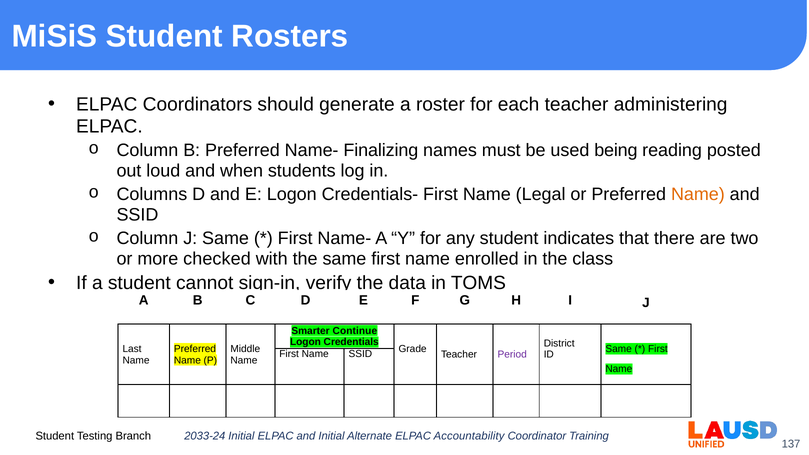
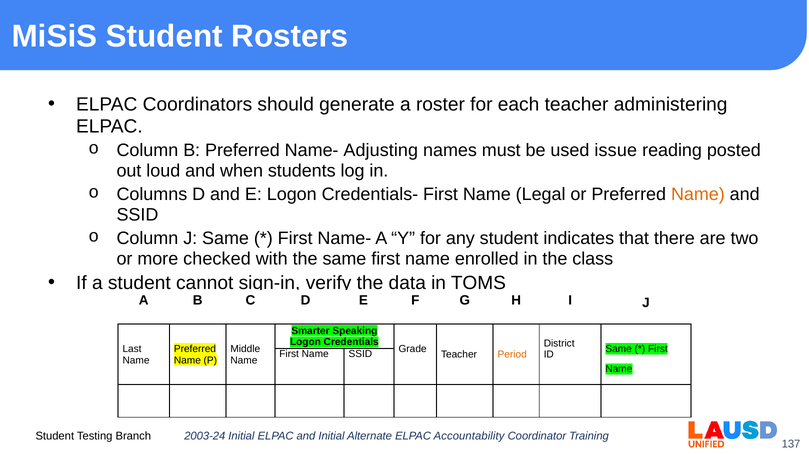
Finalizing: Finalizing -> Adjusting (381, 150)
being: being -> issue (616, 150)
Continue: Continue -> Speaking (355, 331)
Period colour: purple -> orange (512, 355)
2033-24: 2033-24 -> 2003-24 (205, 436)
